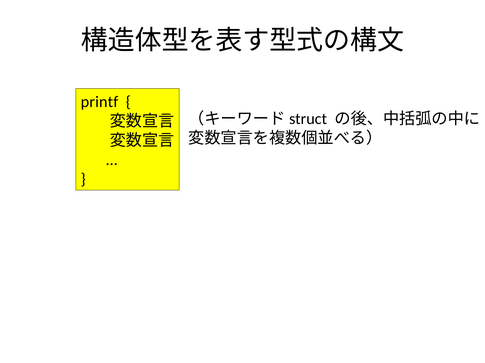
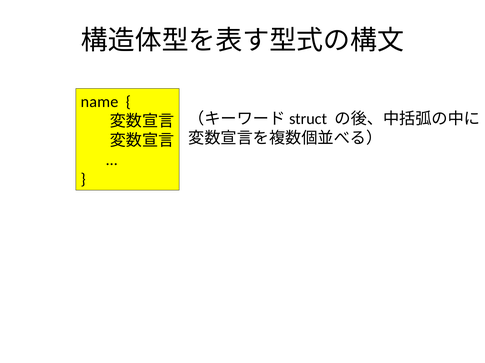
printf: printf -> name (99, 102)
